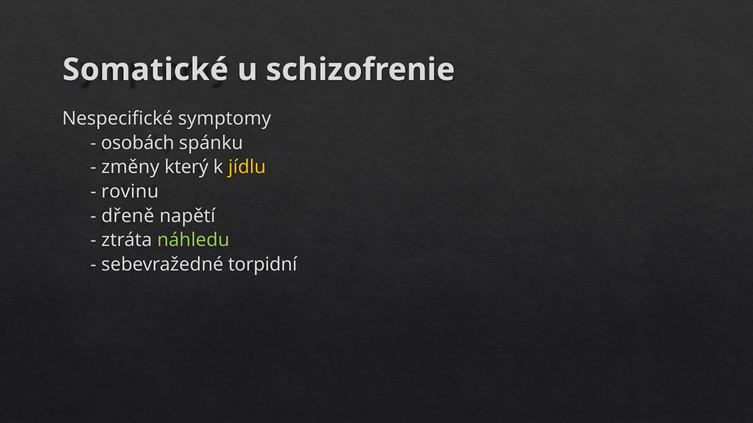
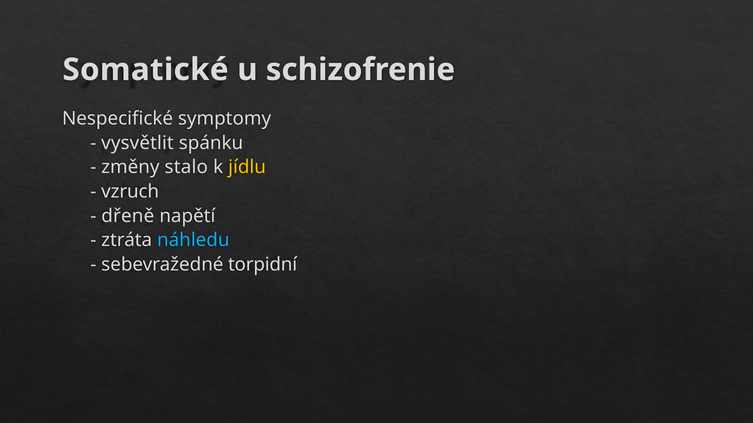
osobách: osobách -> vysvětlit (138, 143)
který: který -> stalo (186, 168)
rovinu: rovinu -> vzruch (130, 192)
náhledu colour: light green -> light blue (193, 240)
